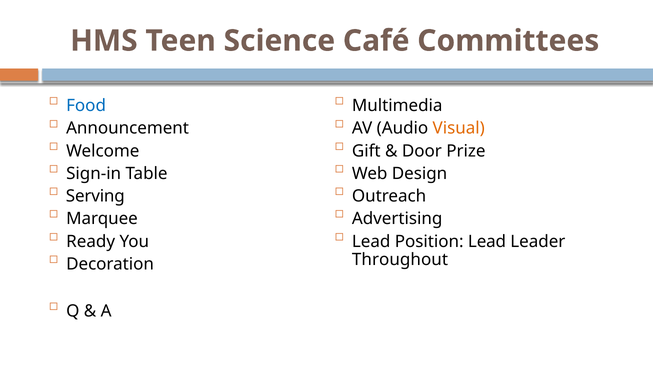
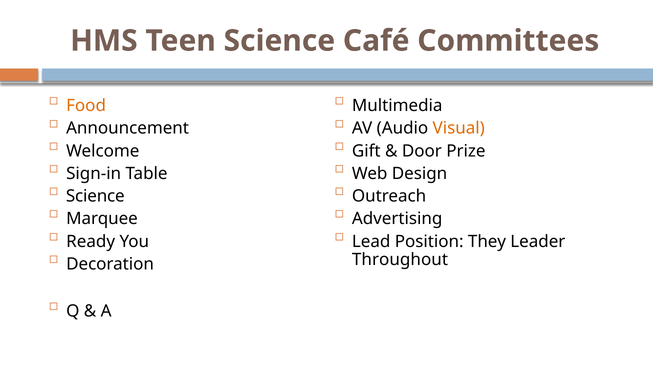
Food colour: blue -> orange (86, 106)
Serving: Serving -> Science (95, 196)
Position Lead: Lead -> They (487, 242)
